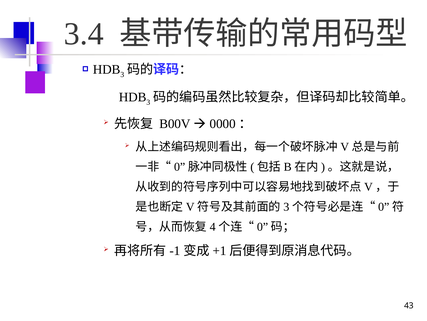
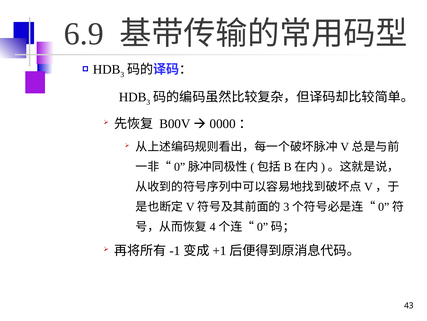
3.4: 3.4 -> 6.9 (84, 34)
